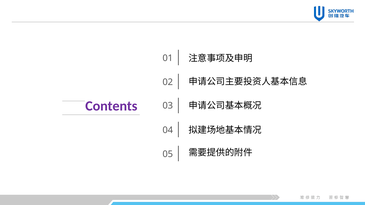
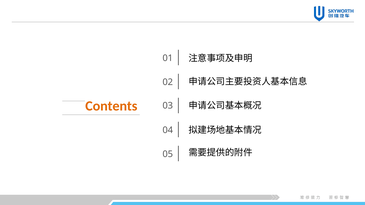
Contents colour: purple -> orange (111, 106)
